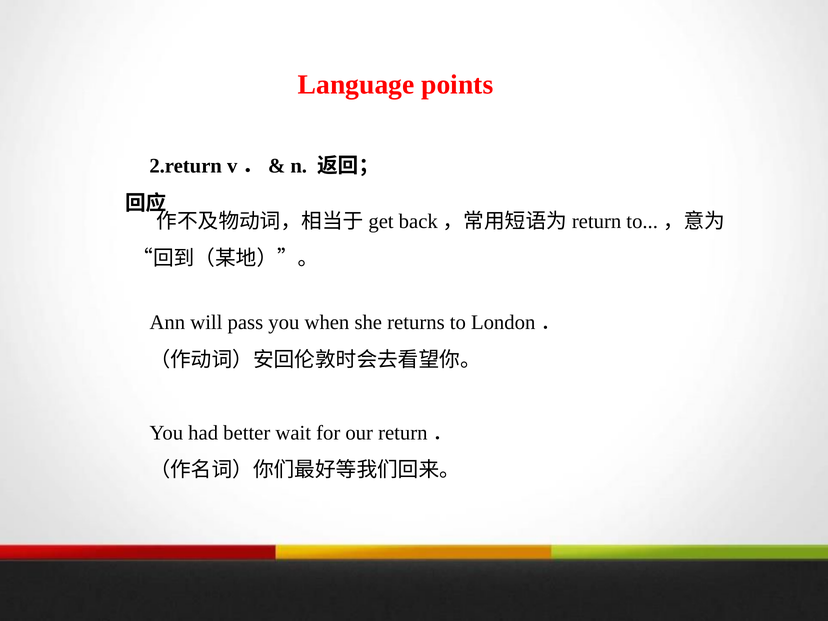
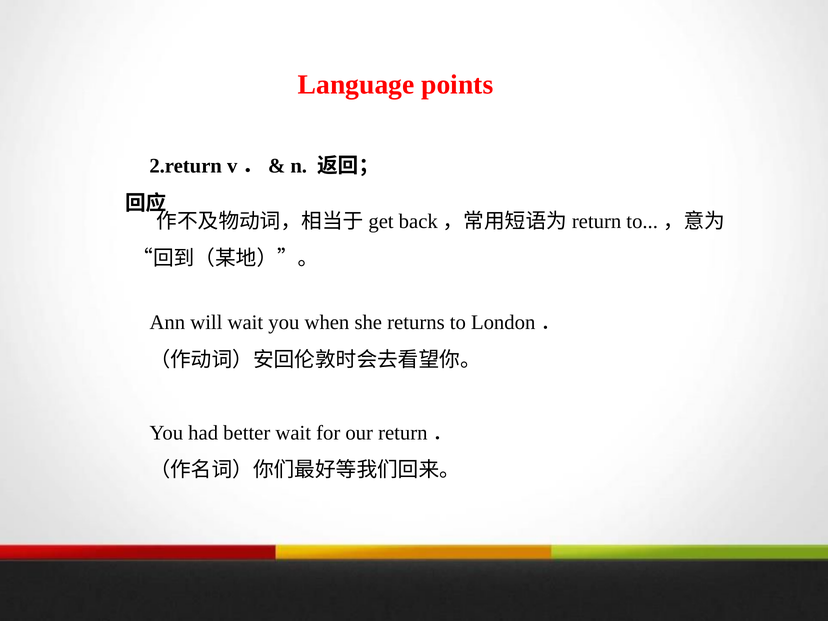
will pass: pass -> wait (245, 322)
